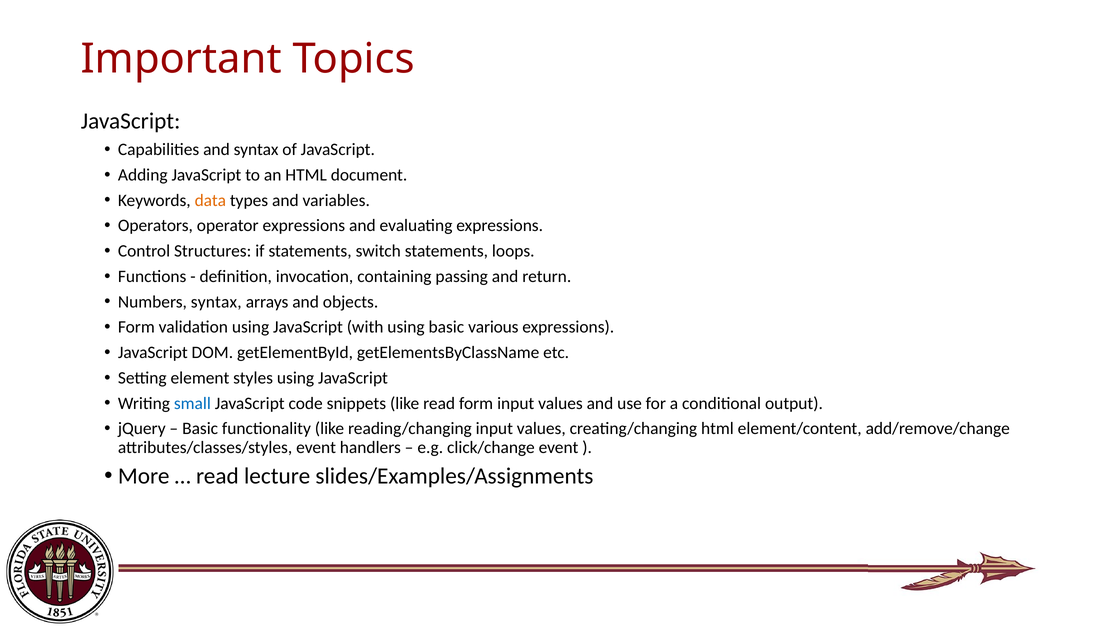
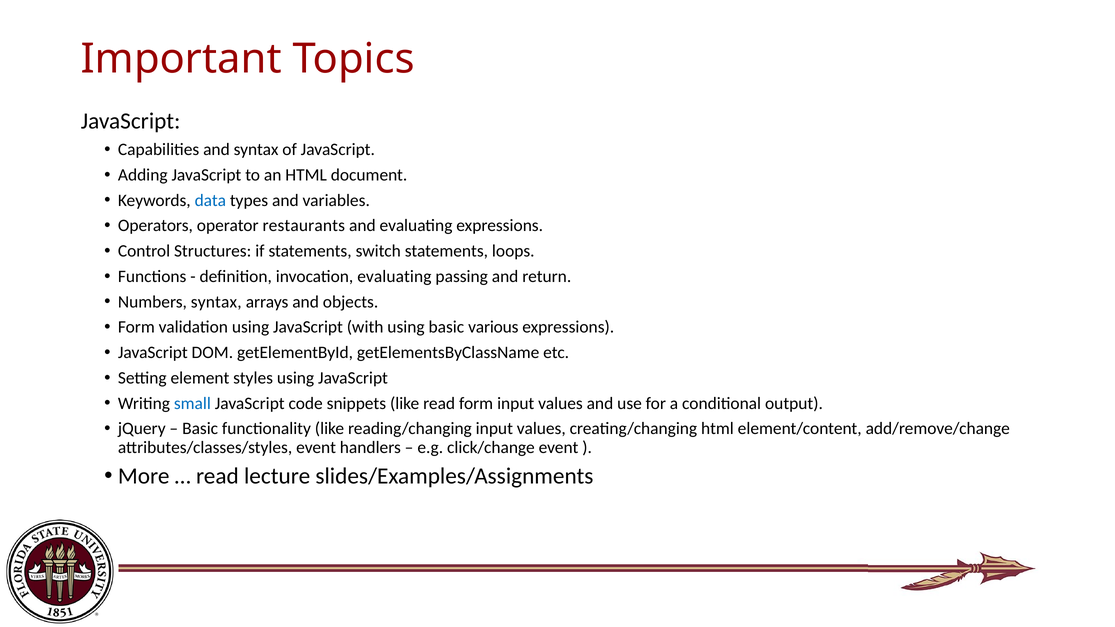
data colour: orange -> blue (210, 200)
operator expressions: expressions -> restaurants (304, 226)
invocation containing: containing -> evaluating (394, 277)
